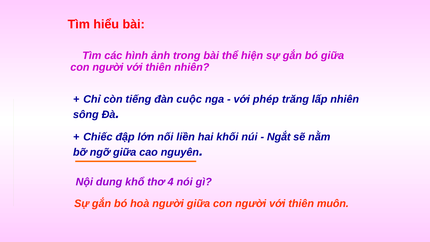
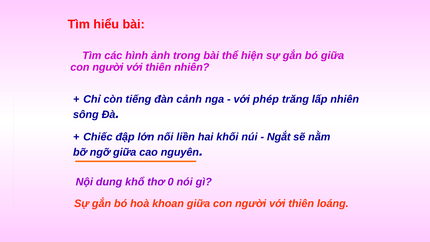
cuộc: cuộc -> cảnh (189, 99)
4: 4 -> 0 (171, 182)
hoà người: người -> khoan (168, 204)
muôn: muôn -> loáng (333, 204)
